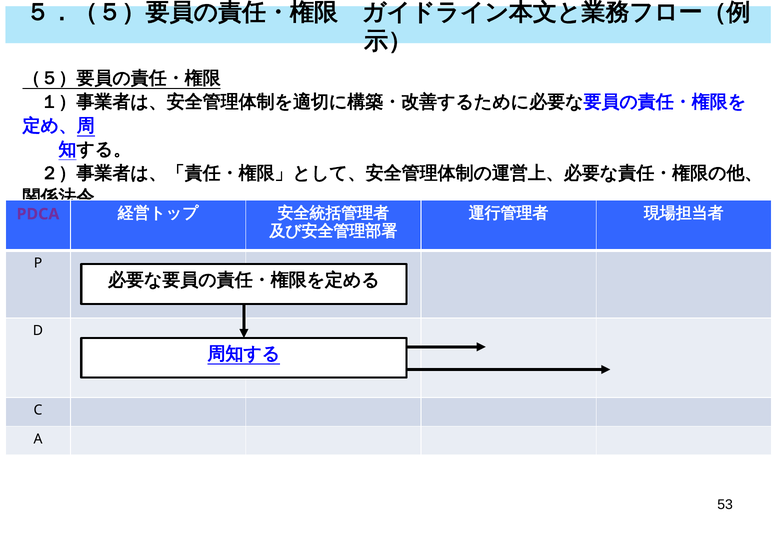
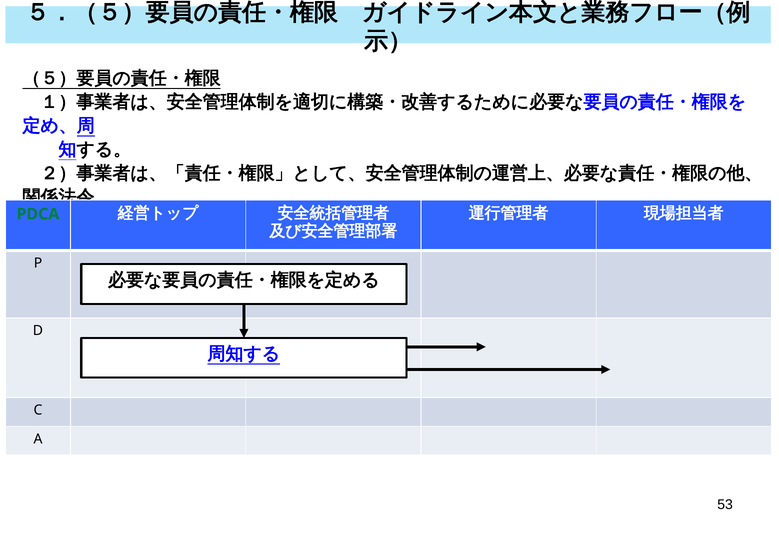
PDCA colour: purple -> green (38, 214)
